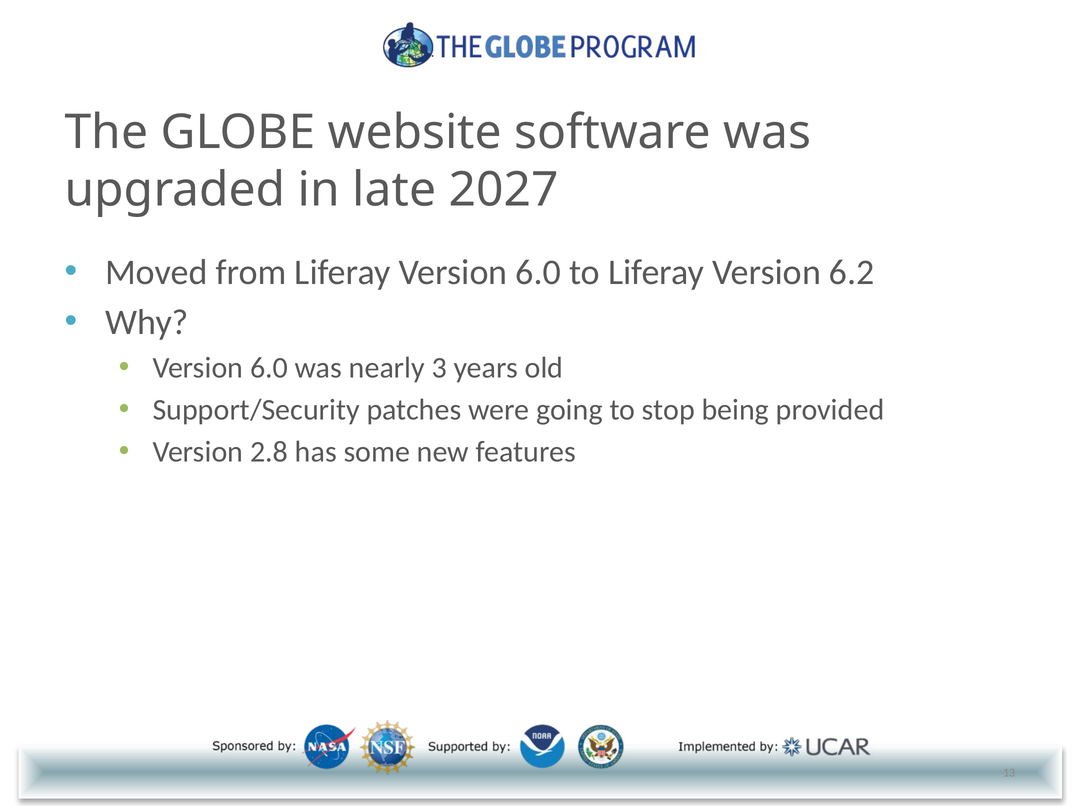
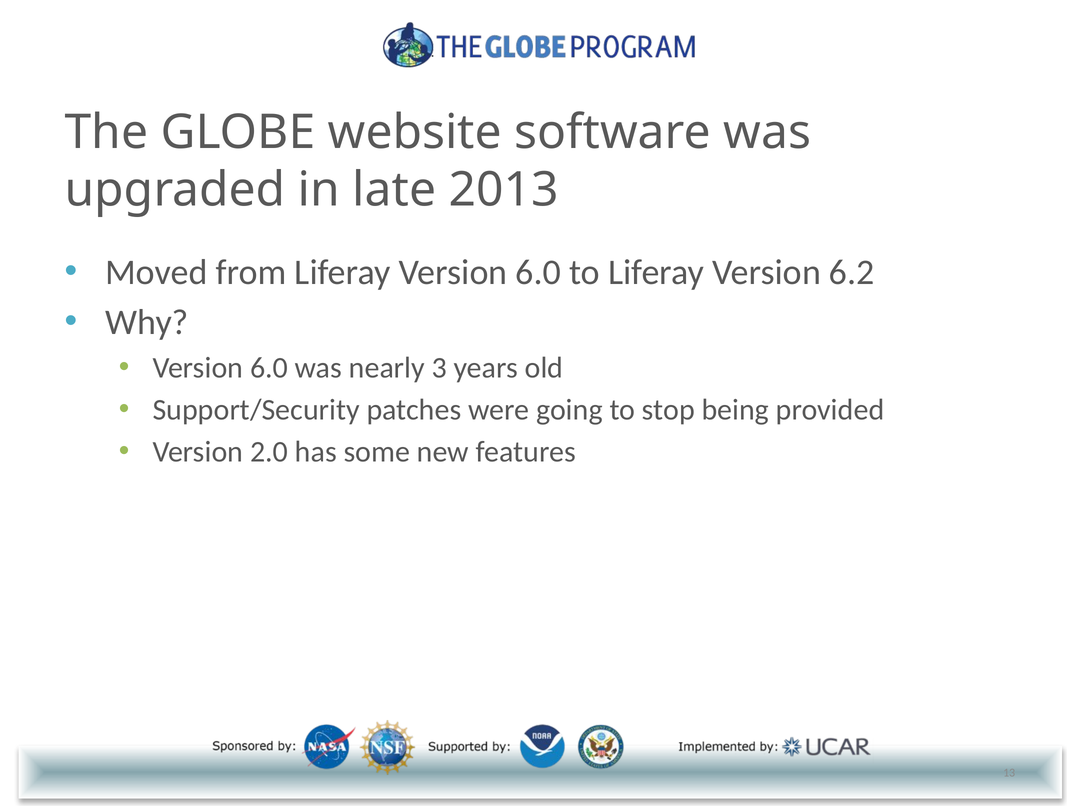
2027: 2027 -> 2013 (504, 190)
2.8: 2.8 -> 2.0 (269, 452)
